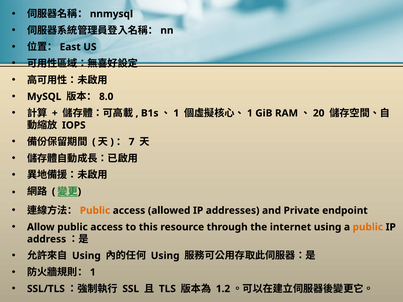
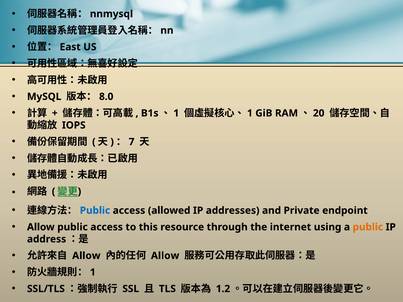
Public colour: orange -> blue (95, 211)
Using: Using -> Allow (86, 256)
Using: Using -> Allow (165, 256)
